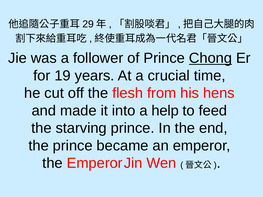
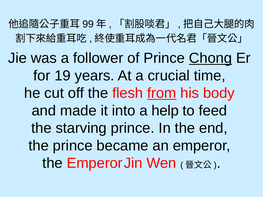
29: 29 -> 99 (88, 24)
from underline: none -> present (162, 93)
hens: hens -> body (219, 93)
